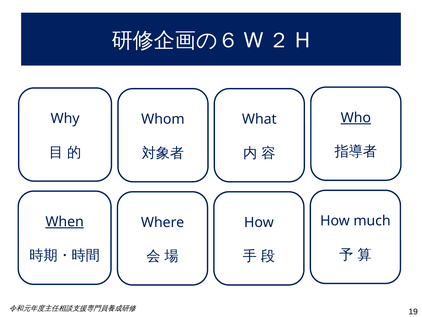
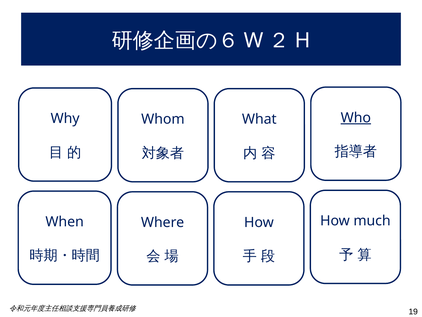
When underline: present -> none (65, 221)
